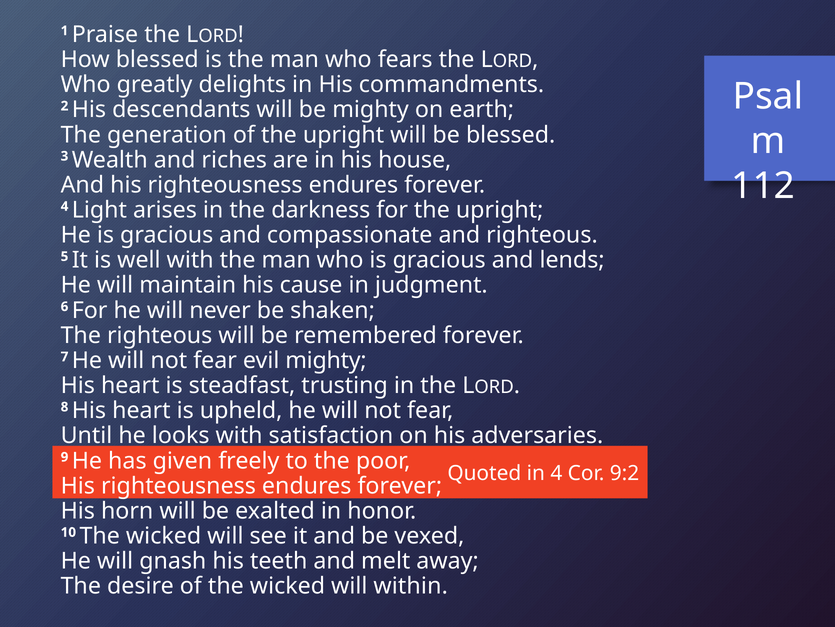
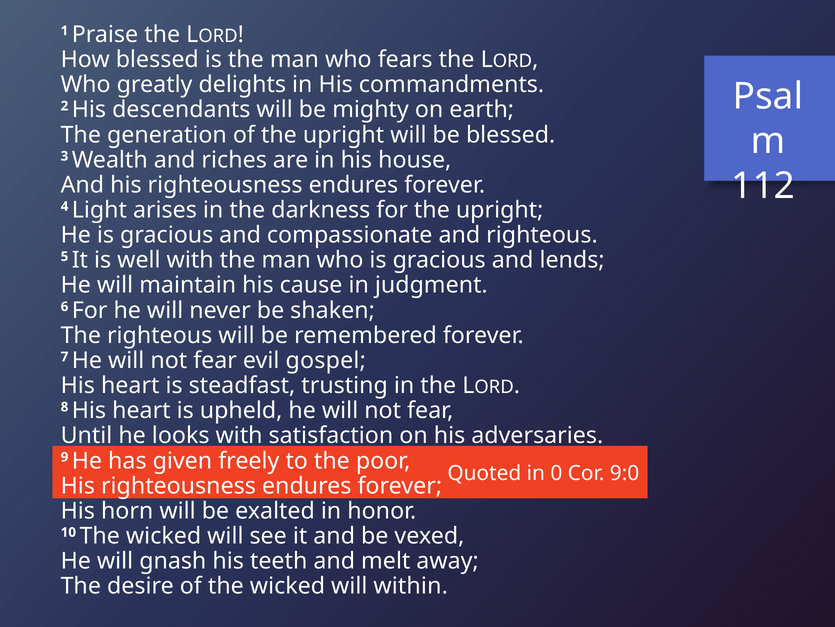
evil mighty: mighty -> gospel (326, 360)
in 4: 4 -> 0 (556, 473)
9:2: 9:2 -> 9:0 (625, 473)
